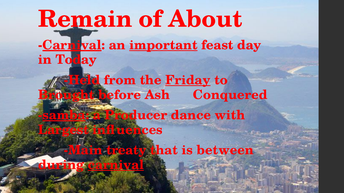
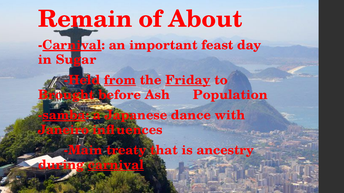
important underline: present -> none (163, 45)
Today: Today -> Sugar (76, 60)
from underline: none -> present (120, 80)
Conquered: Conquered -> Population (230, 95)
Producer: Producer -> Japanese (136, 115)
Largest: Largest -> Janeiro (63, 130)
between: between -> ancestry (225, 151)
